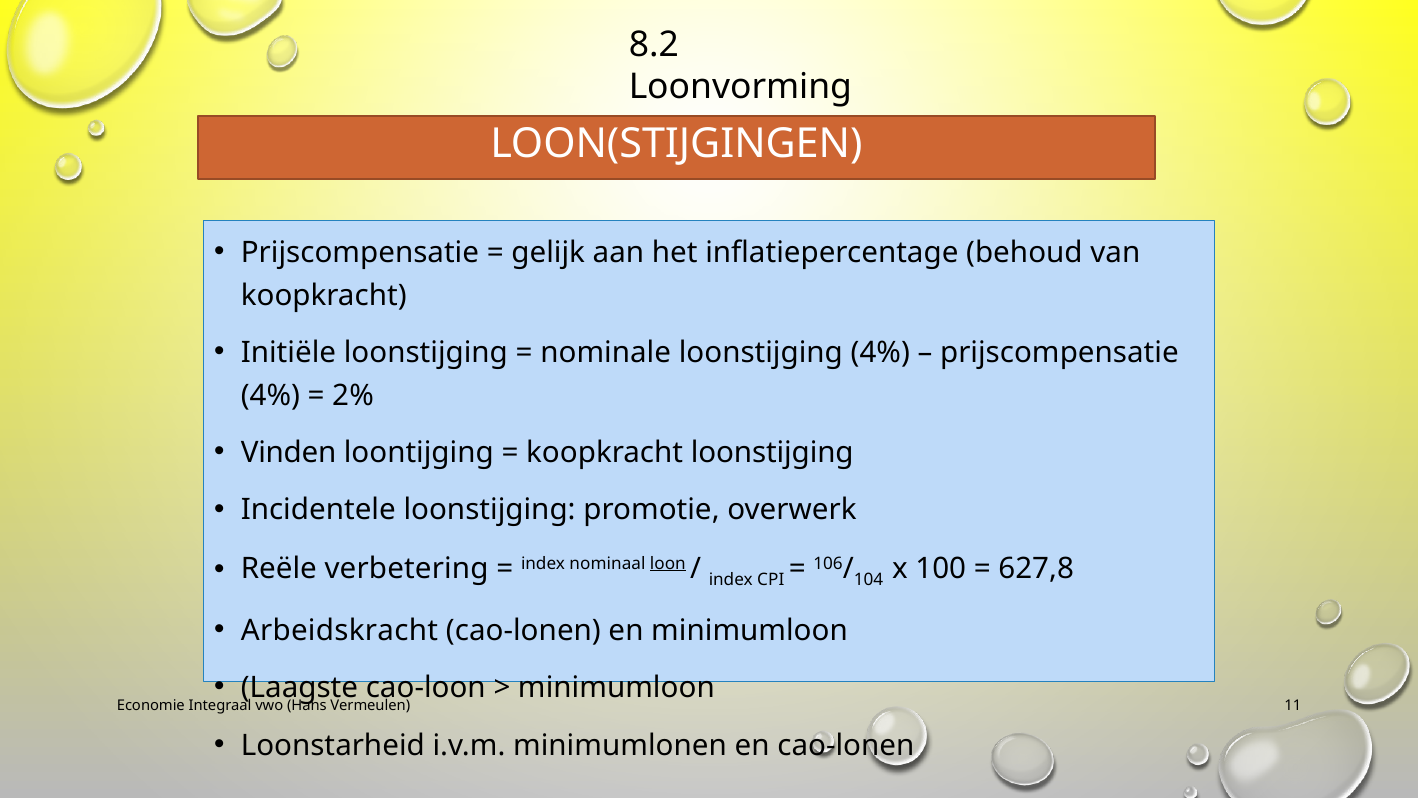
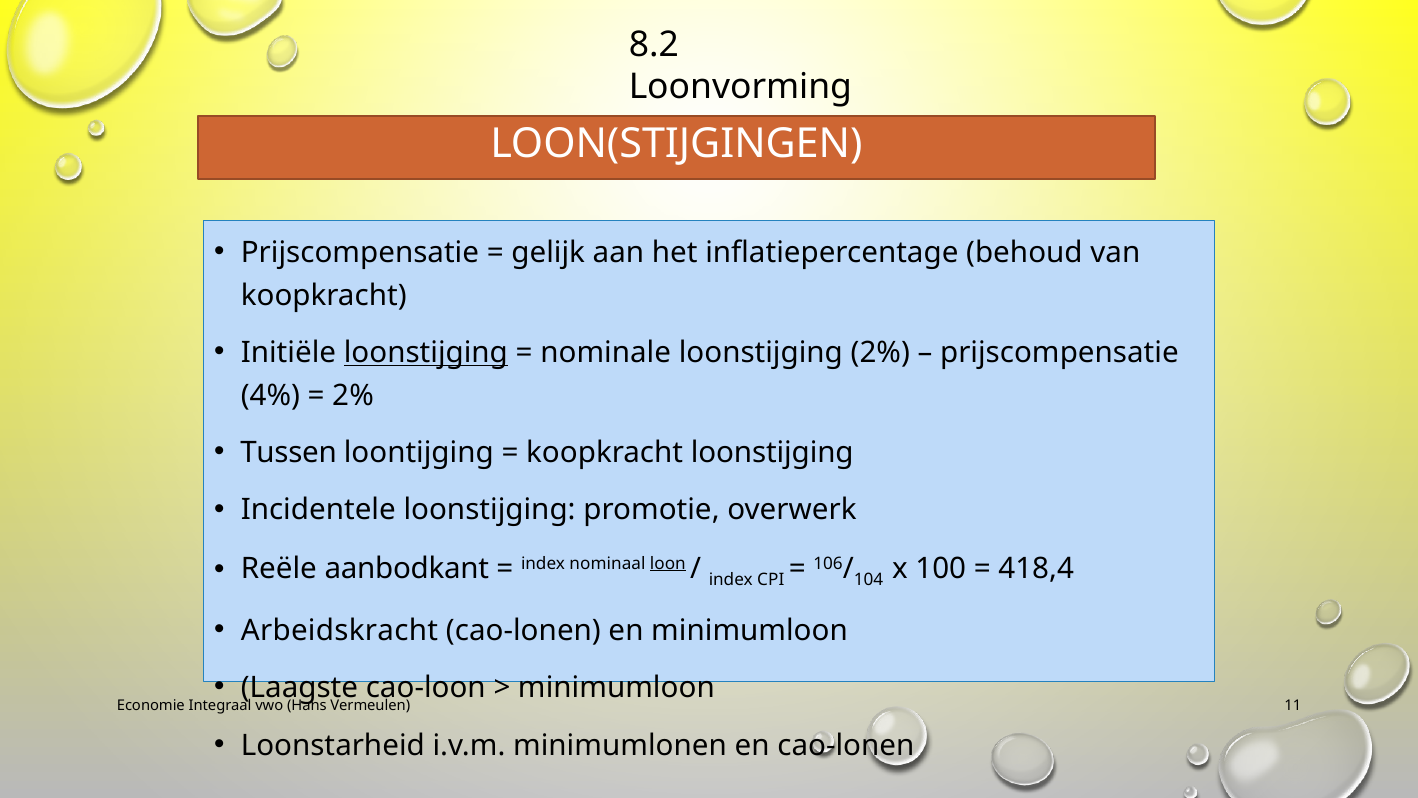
loonstijging underline: none -> present (426, 353)
loonstijging 4%: 4% -> 2% (880, 353)
Vinden: Vinden -> Tussen (289, 452)
verbetering: verbetering -> aanbodkant (407, 568)
627,8: 627,8 -> 418,4 (1036, 568)
